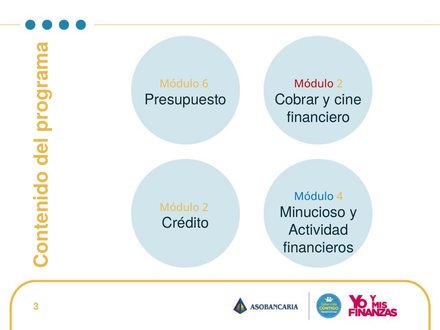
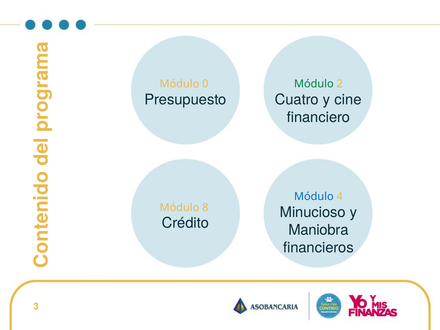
6: 6 -> 0 (205, 84)
Módulo colour: red -> green (314, 84)
Cobrar: Cobrar -> Cuatro (297, 100)
2: 2 -> 8 (205, 207)
Actividad: Actividad -> Maniobra (318, 230)
